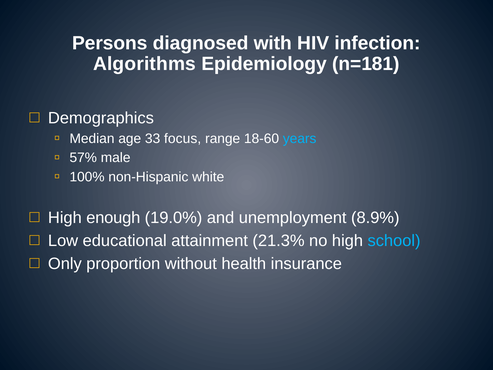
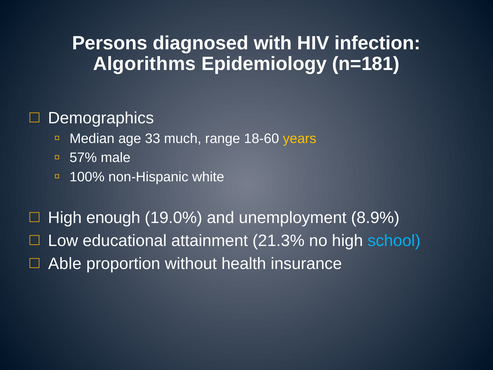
focus: focus -> much (183, 138)
years colour: light blue -> yellow (300, 138)
Only: Only -> Able (65, 264)
